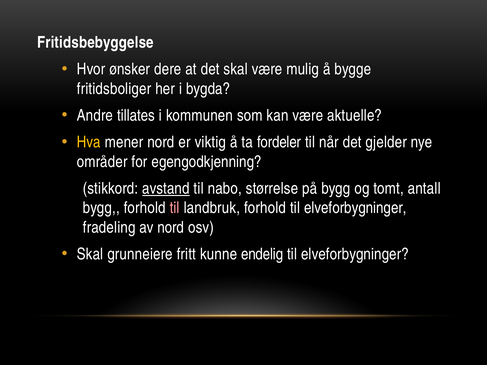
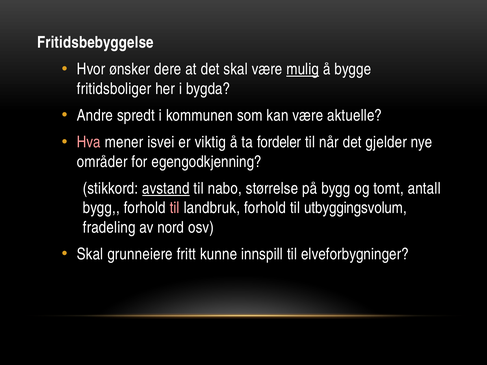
mulig underline: none -> present (303, 69)
tillates: tillates -> spredt (136, 116)
Hva colour: yellow -> pink (89, 142)
mener nord: nord -> isvei (161, 142)
forhold til elveforbygninger: elveforbygninger -> utbyggingsvolum (355, 208)
endelig: endelig -> innspill (262, 254)
